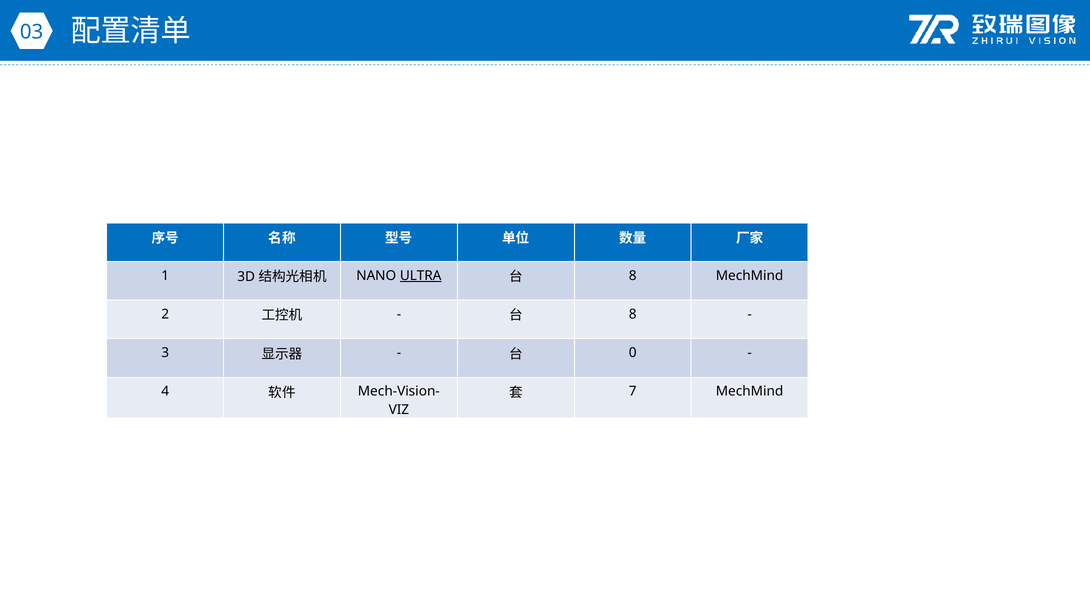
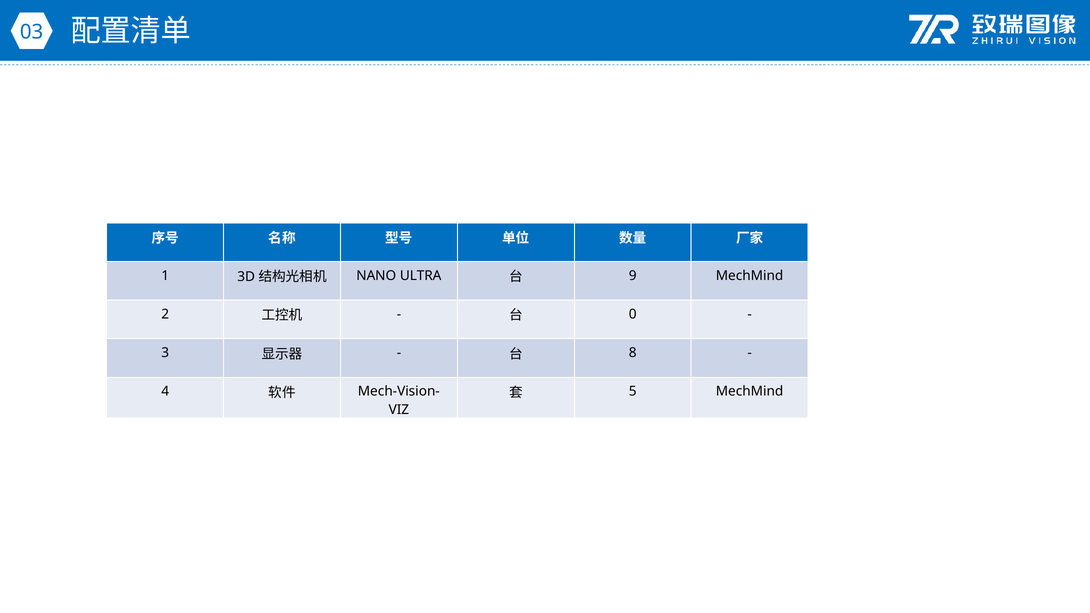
ULTRA underline: present -> none (421, 276)
8: 8 -> 9 (633, 276)
8: 8 -> 0 (633, 314)
0: 0 -> 8 (633, 353)
7: 7 -> 5 (633, 392)
